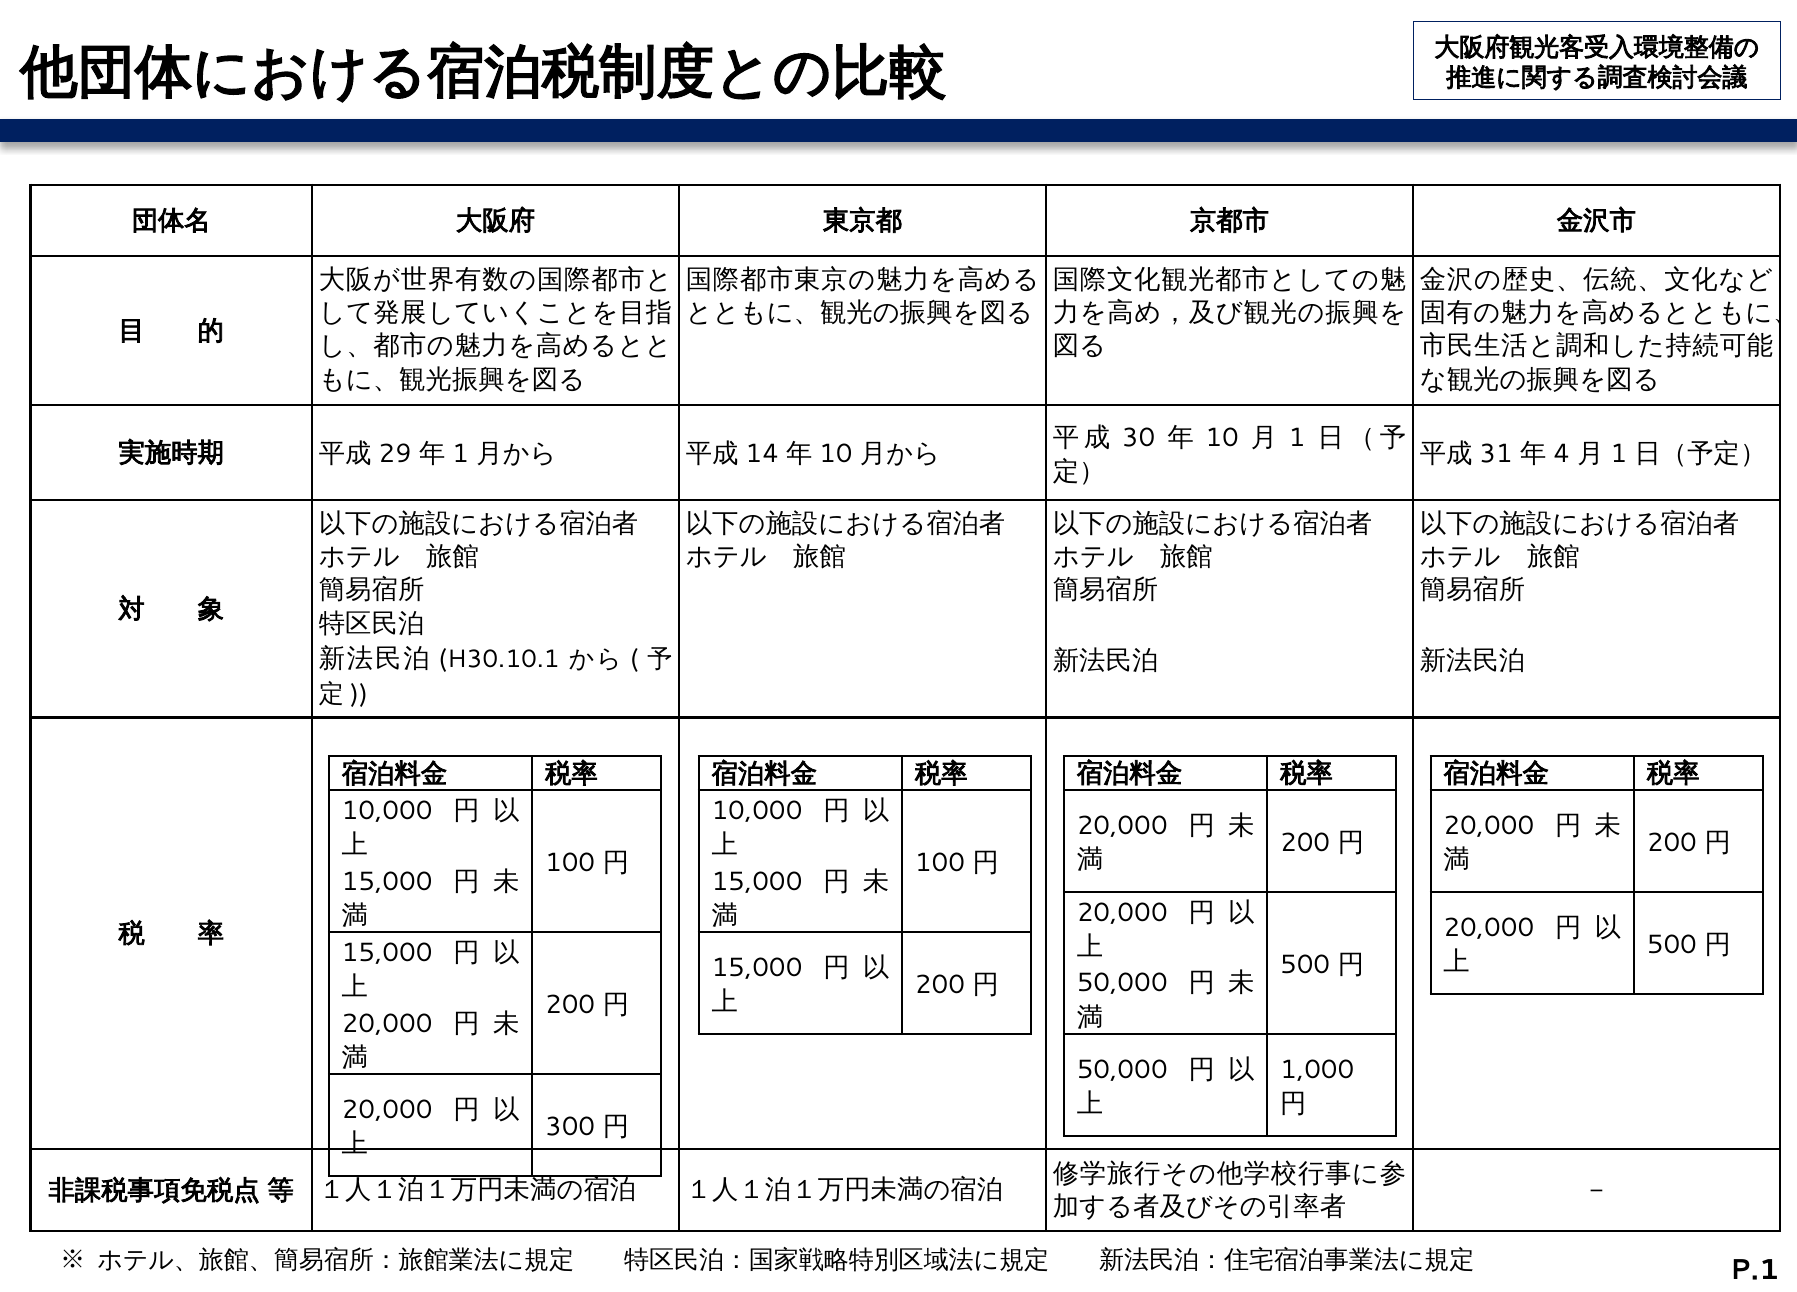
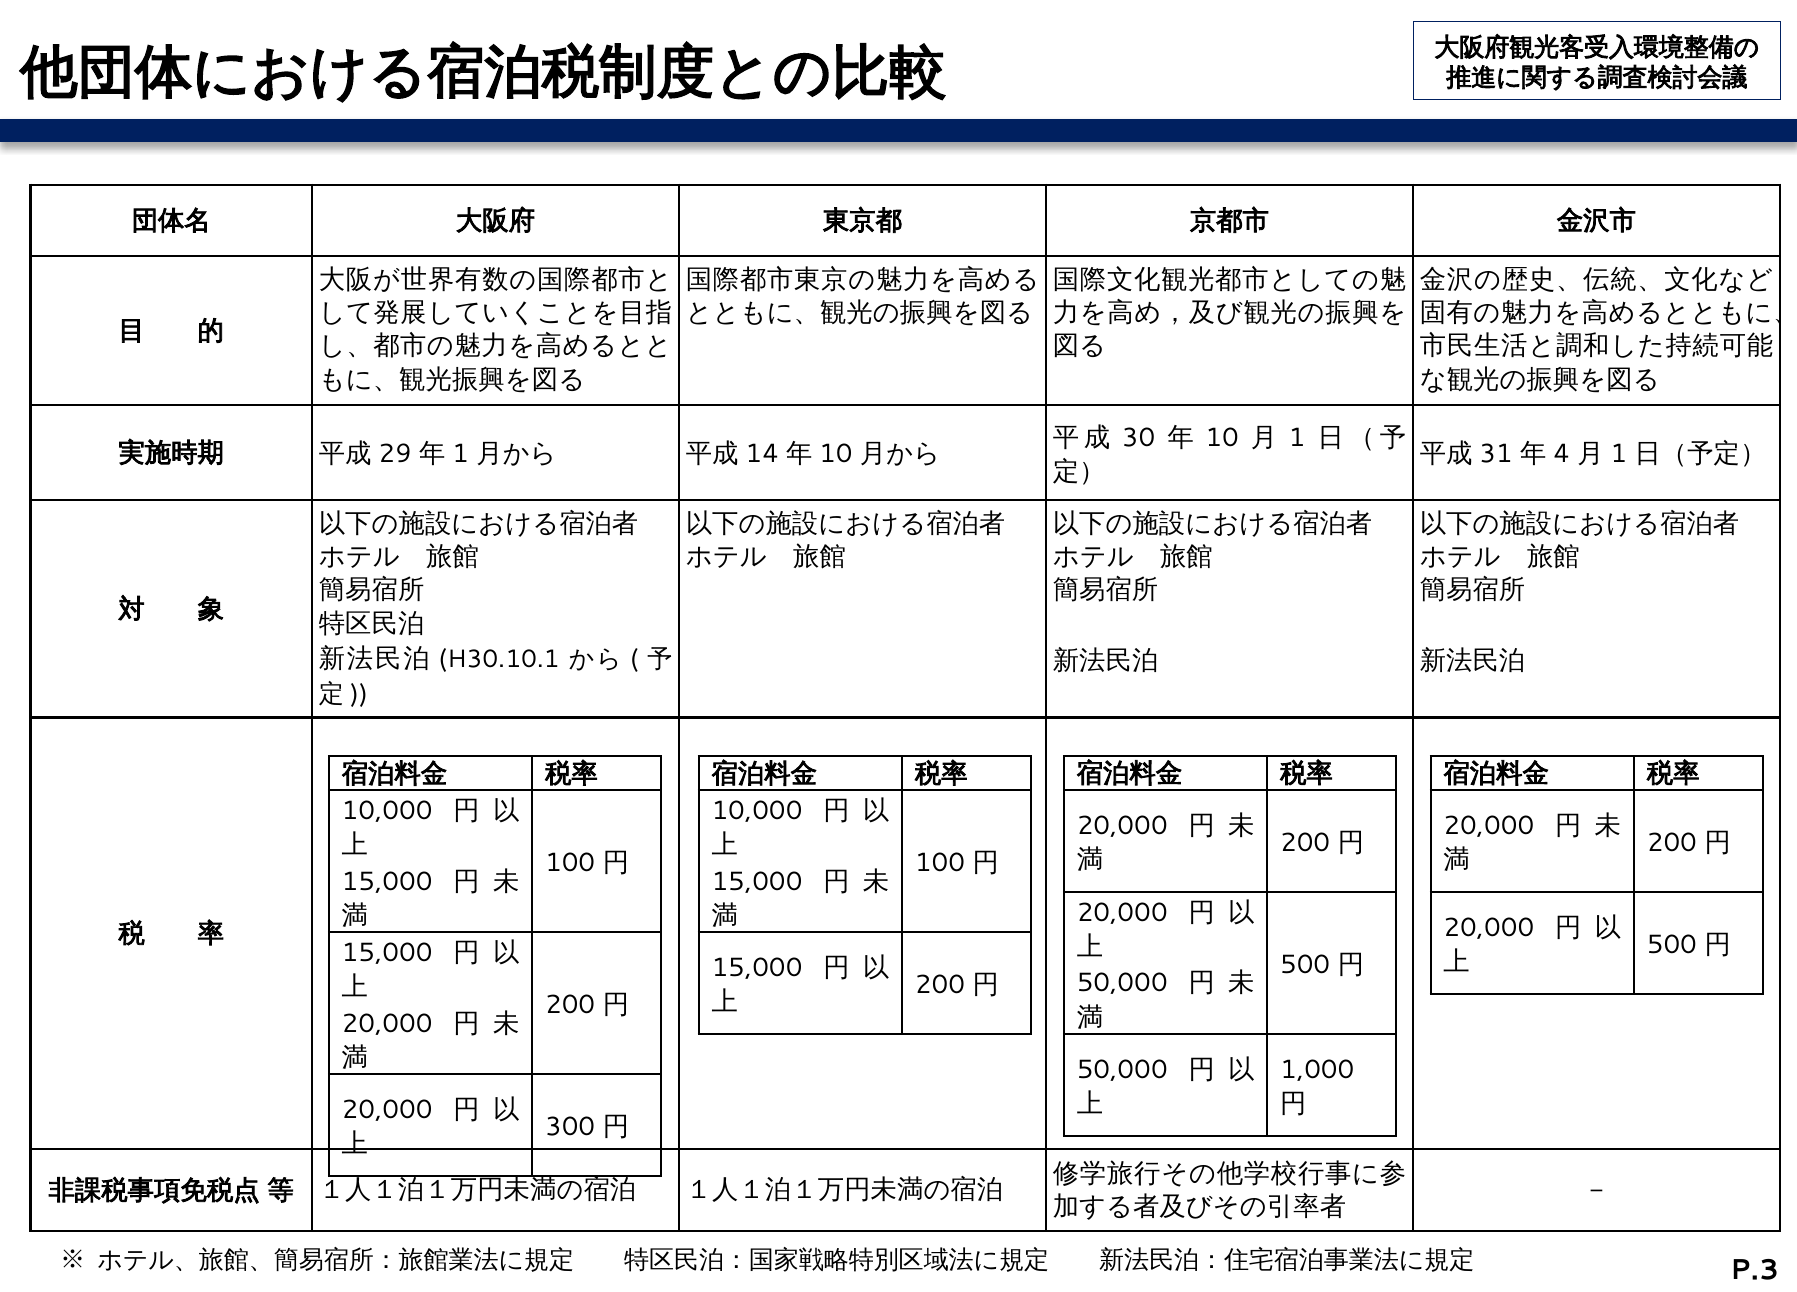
P.1: P.1 -> P.3 (1755, 1270)
